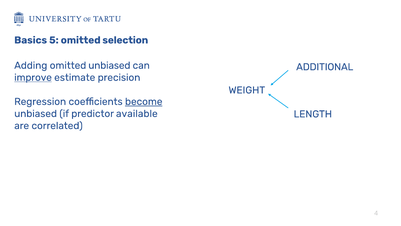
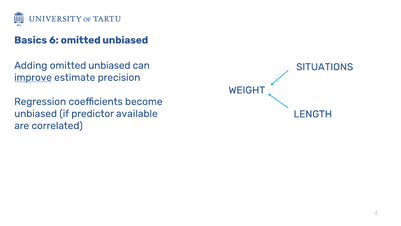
5: 5 -> 6 (54, 40)
selection: selection -> unbiased (125, 40)
ADDITIONAL: ADDITIONAL -> SITUATIONS (325, 67)
become underline: present -> none (144, 101)
